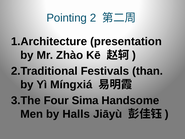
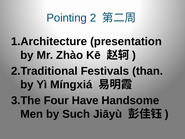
Sima: Sima -> Have (85, 100)
Halls: Halls -> Such (76, 114)
